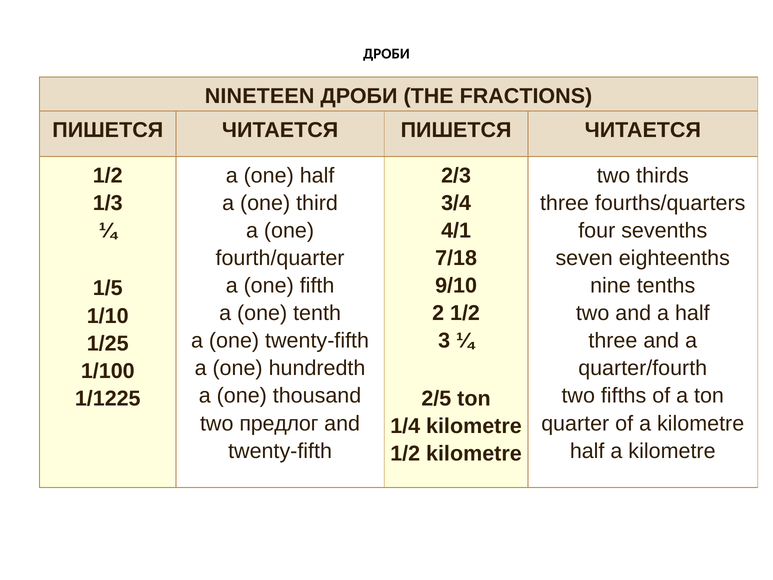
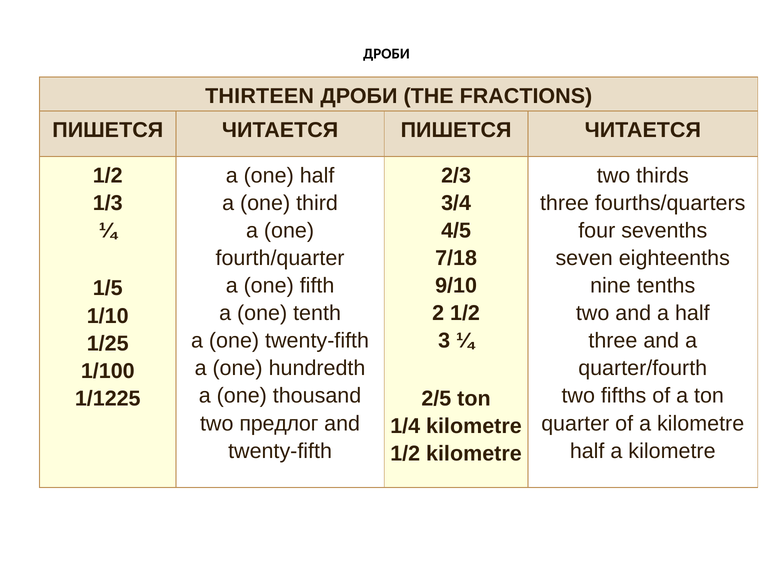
NINETEEN: NINETEEN -> THIRTEEN (260, 96)
4/1: 4/1 -> 4/5 (456, 230)
